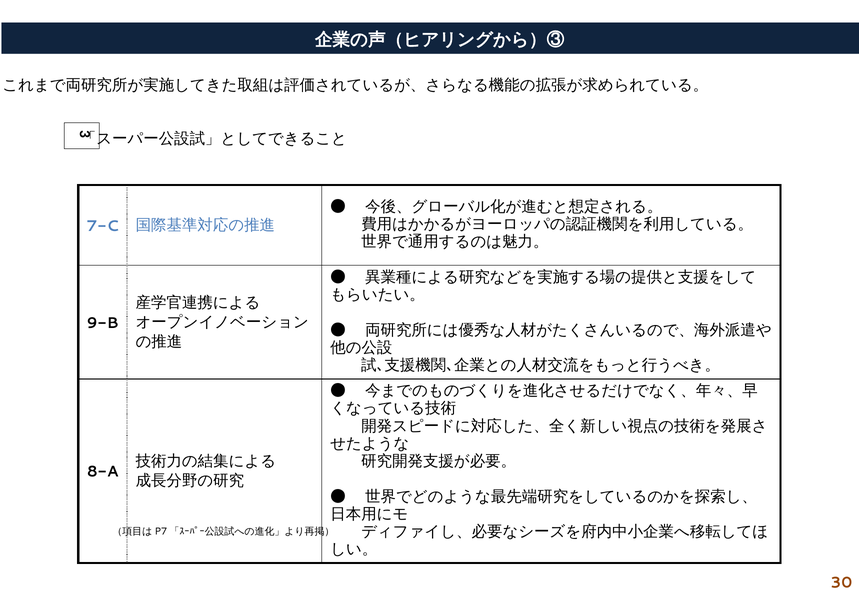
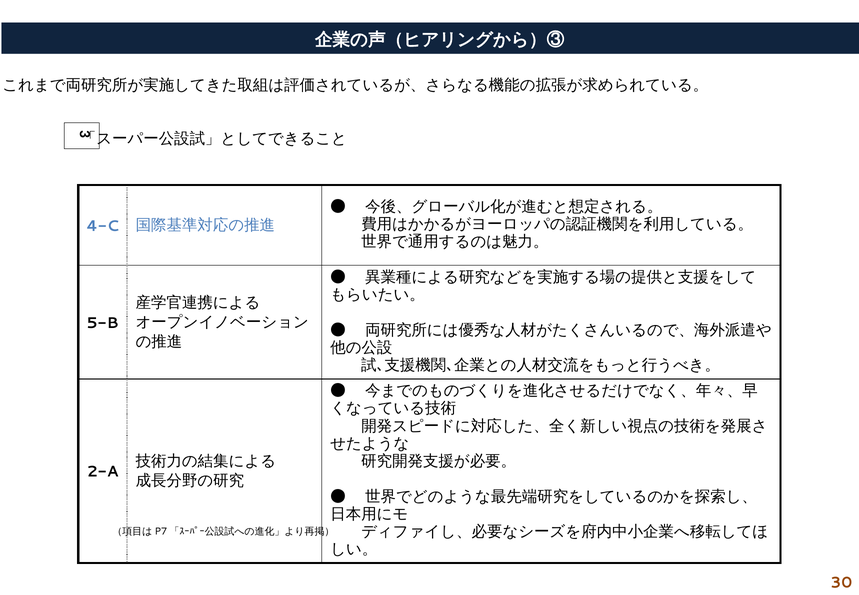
7-C: 7-C -> 4-C (103, 226)
9-B: 9-B -> 5-B (103, 323)
8-A: 8-A -> 2-A (103, 472)
